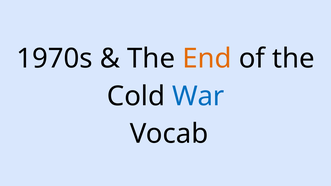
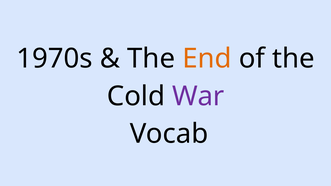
War colour: blue -> purple (198, 96)
